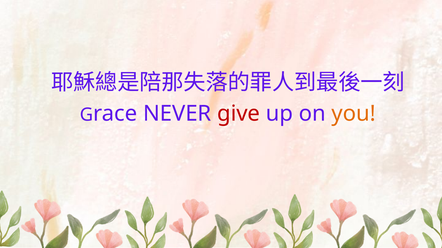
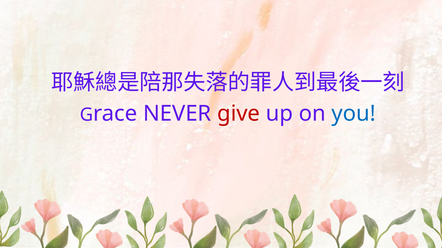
you colour: orange -> blue (354, 114)
